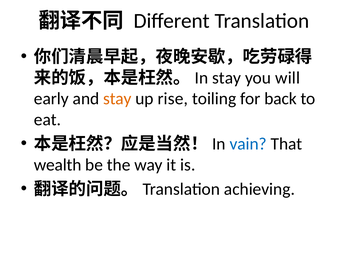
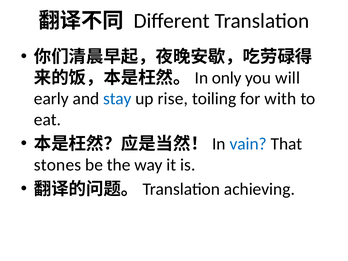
stay: stay -> only (227, 78)
stay colour: orange -> blue (117, 99)
back: back -> with (280, 99)
wealth: wealth -> stones (58, 165)
